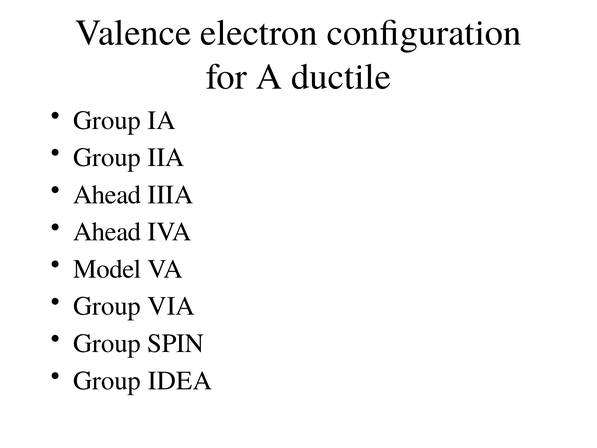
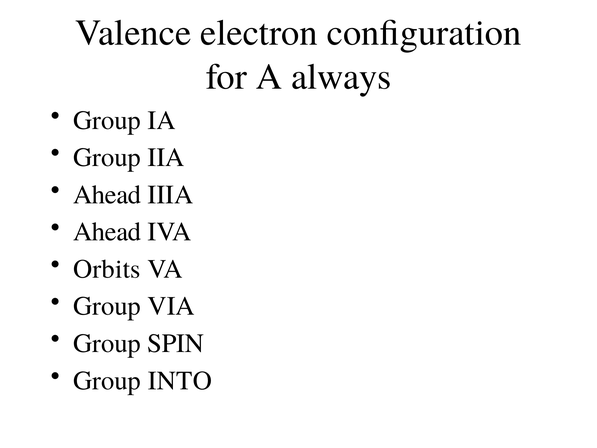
ductile: ductile -> always (341, 77)
Model: Model -> Orbits (107, 269)
IDEA: IDEA -> INTO (180, 380)
